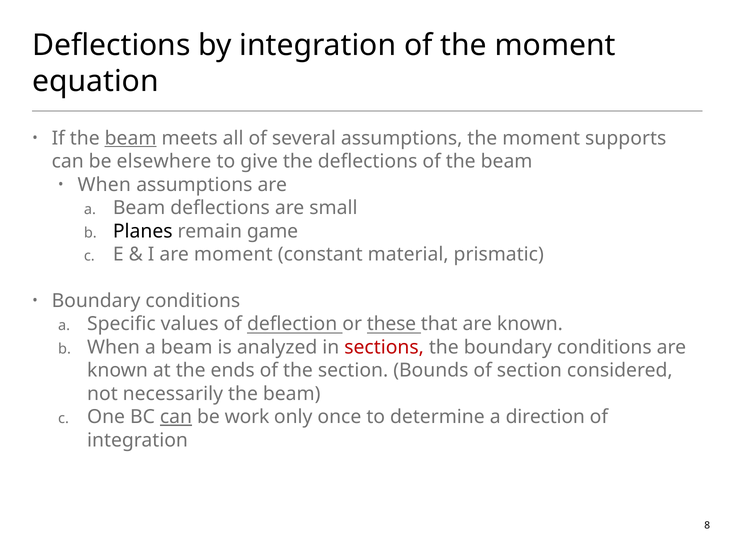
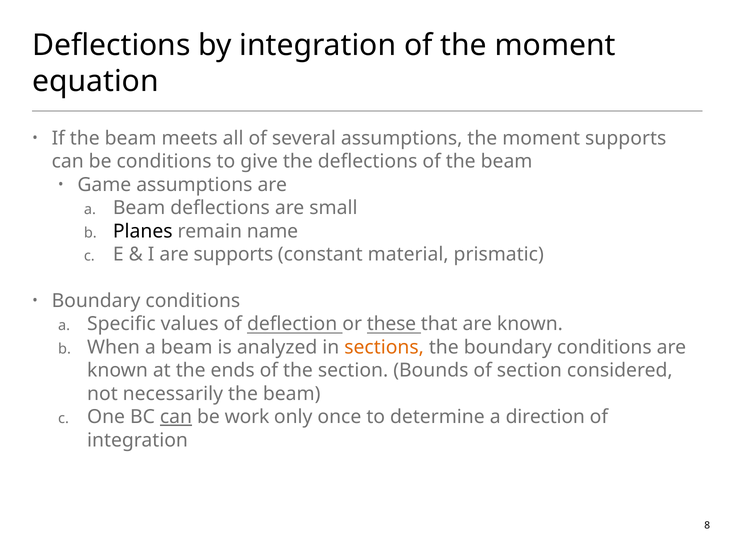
beam underline: present -> none (131, 138)
be elsewhere: elsewhere -> conditions (164, 162)
When: When -> Game (104, 185)
game: game -> name (272, 231)
are moment: moment -> supports (233, 255)
sections colour: red -> orange (384, 348)
